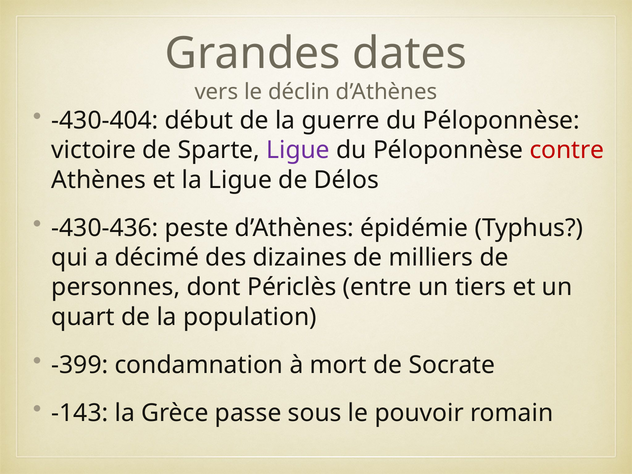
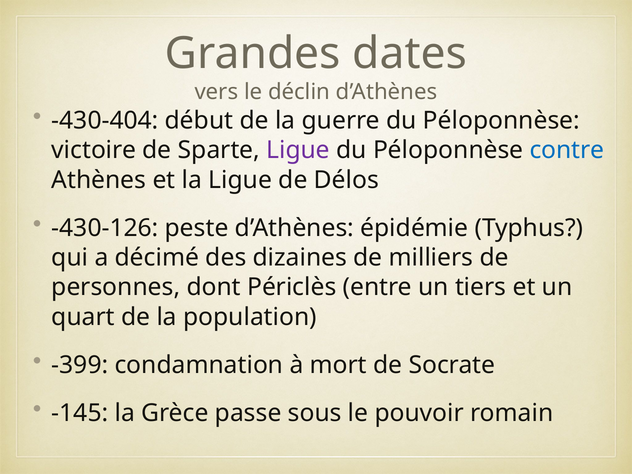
contre colour: red -> blue (567, 150)
-430-436: -430-436 -> -430-126 (105, 228)
-143: -143 -> -145 (80, 413)
